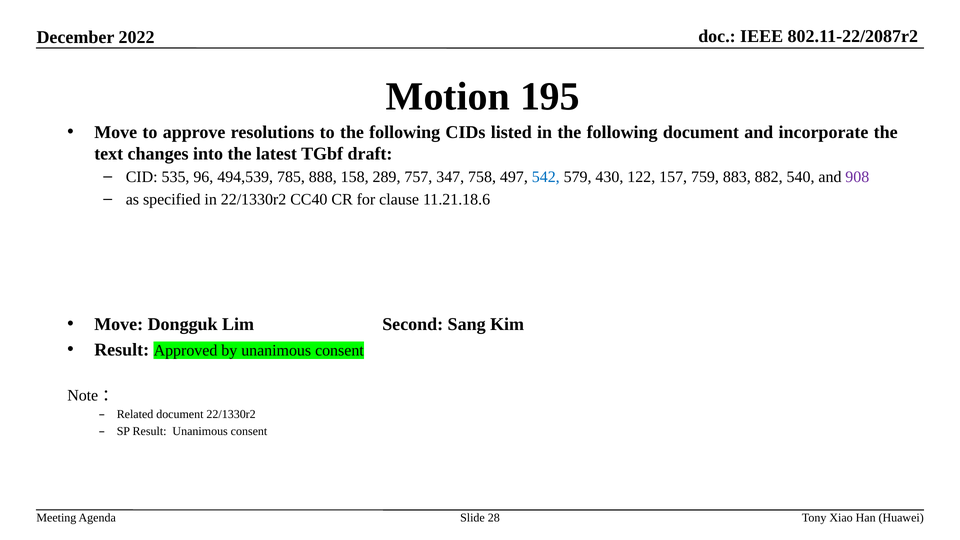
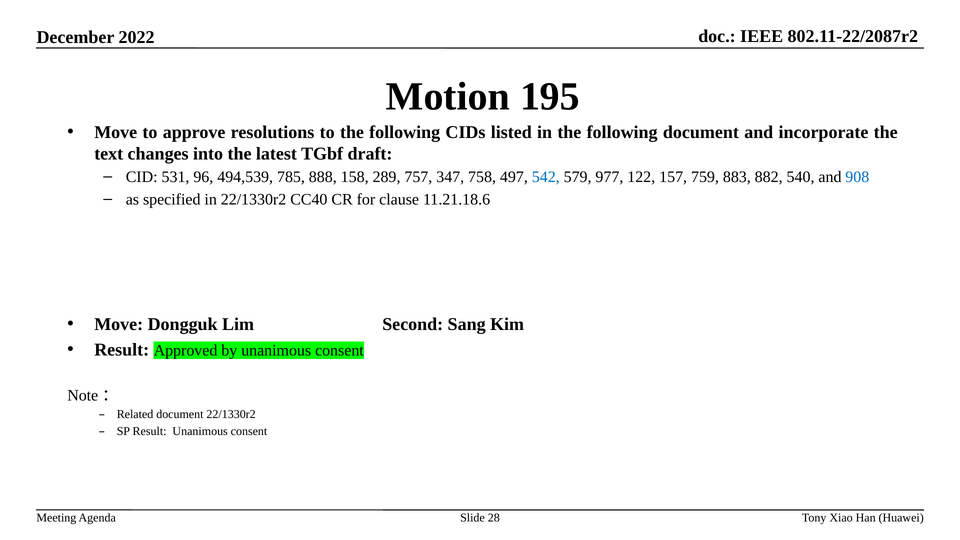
535: 535 -> 531 (176, 177)
430: 430 -> 977 (609, 177)
908 colour: purple -> blue (857, 177)
